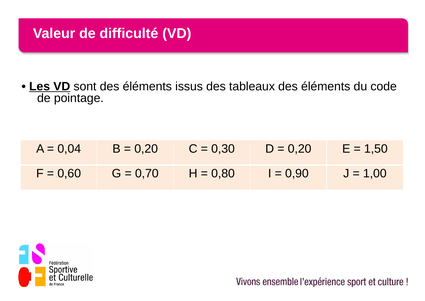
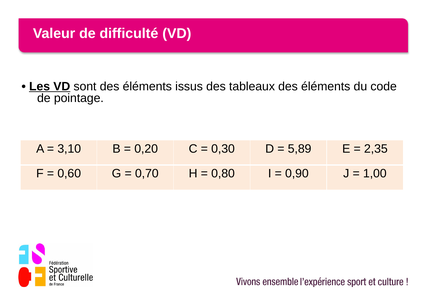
0,04: 0,04 -> 3,10 (69, 149)
0,20: 0,20 -> 5,89 (300, 149)
1,50: 1,50 -> 2,35 (376, 149)
